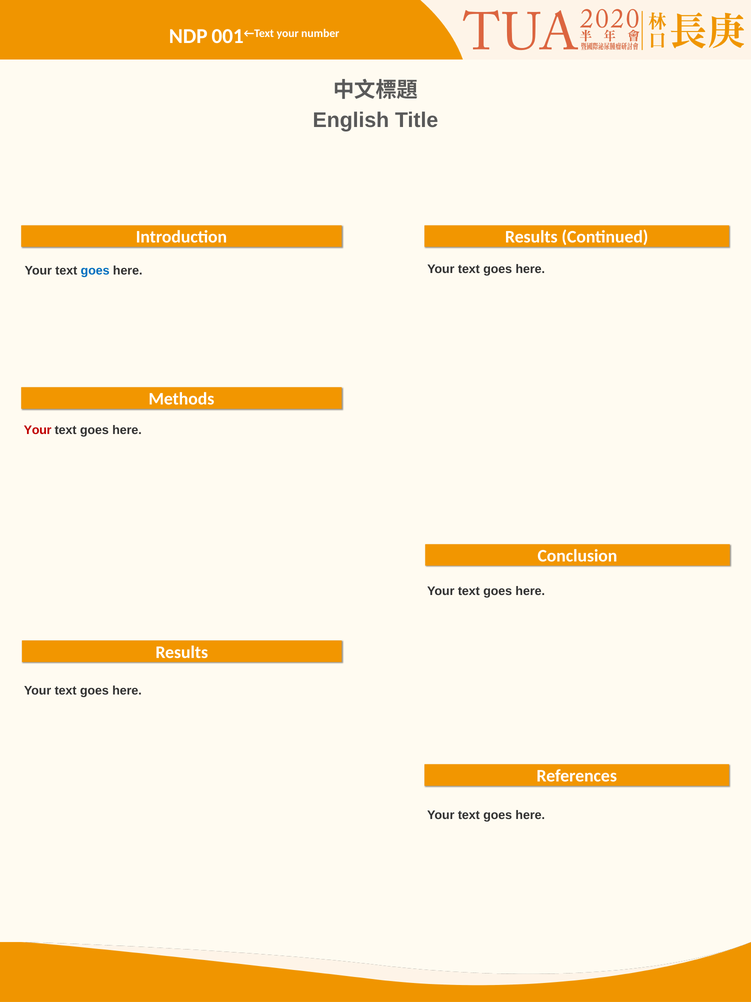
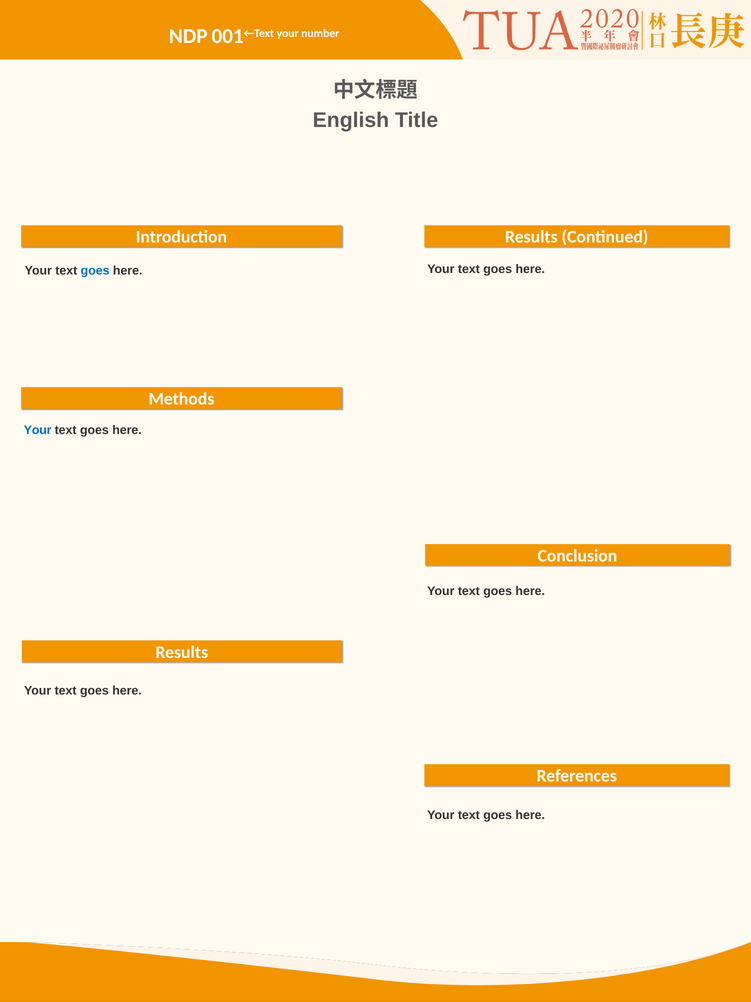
Your colour: red -> blue (38, 430)
